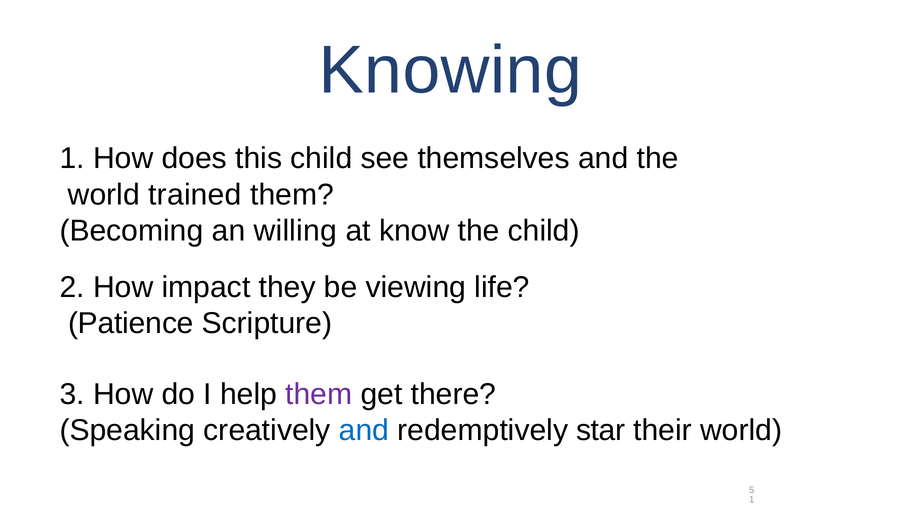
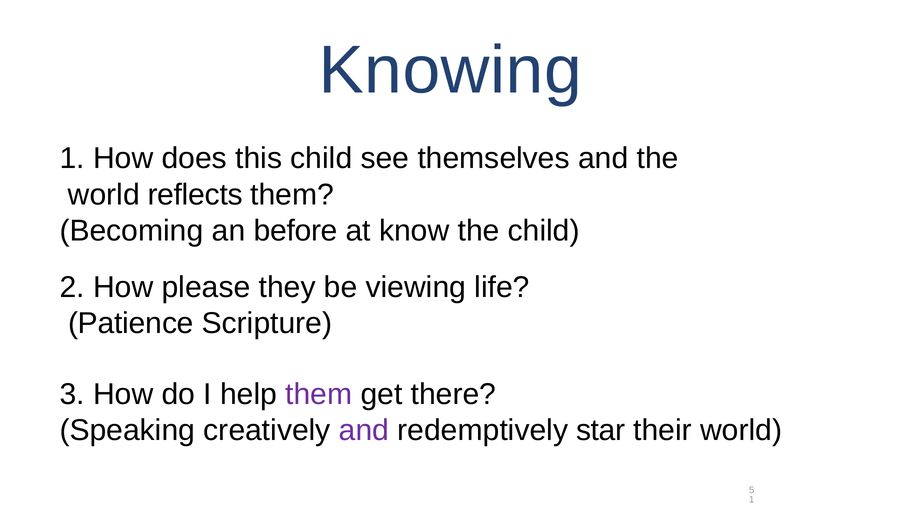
trained: trained -> reflects (195, 195)
willing: willing -> before (296, 231)
impact: impact -> please (206, 287)
and colour: blue -> purple (364, 431)
